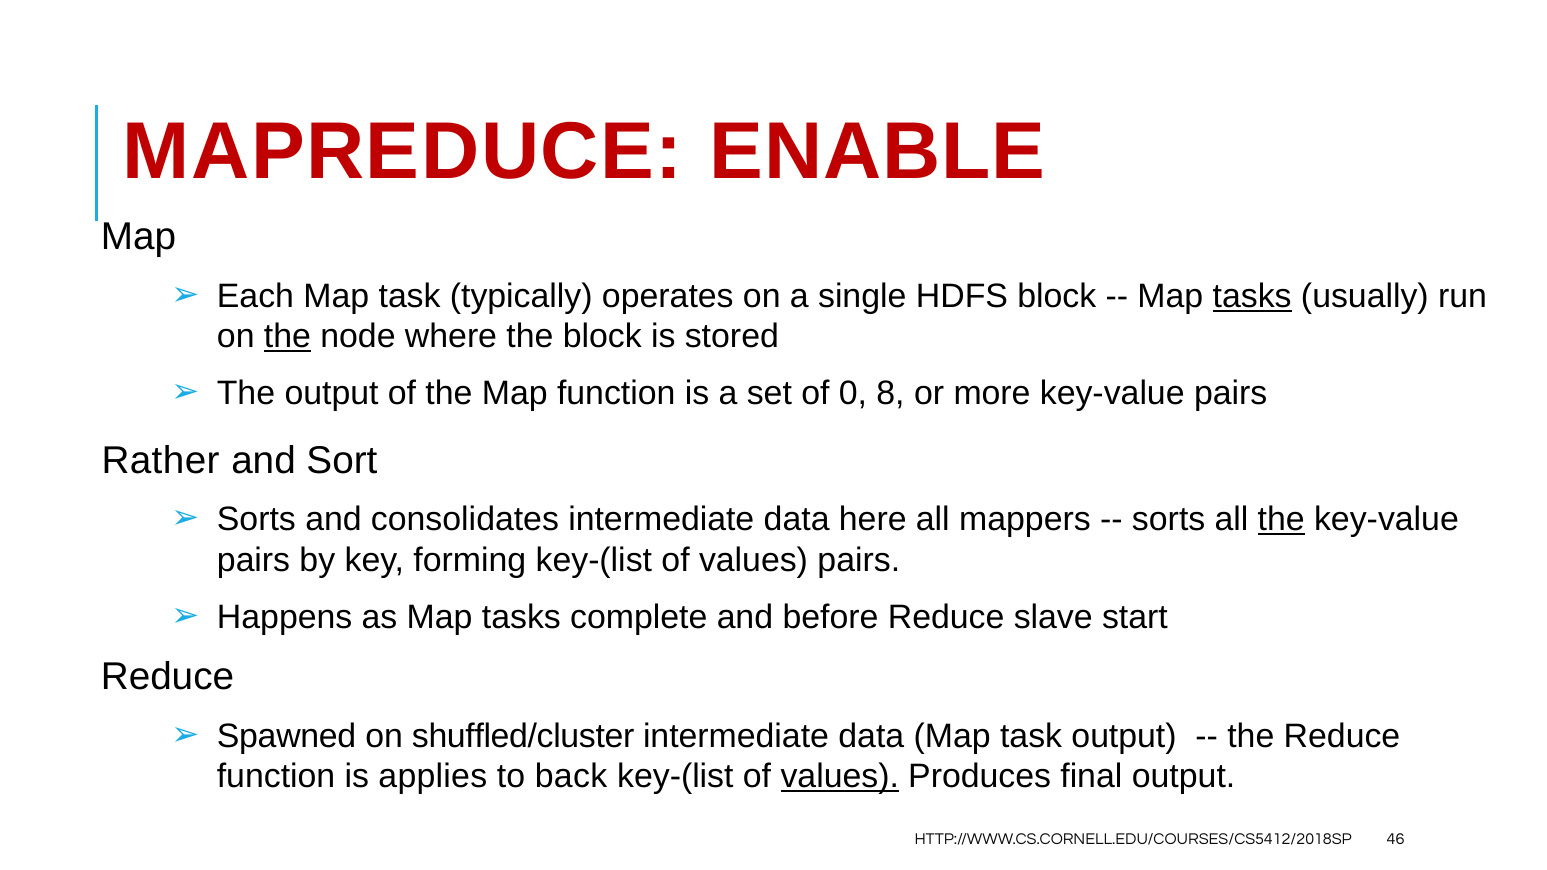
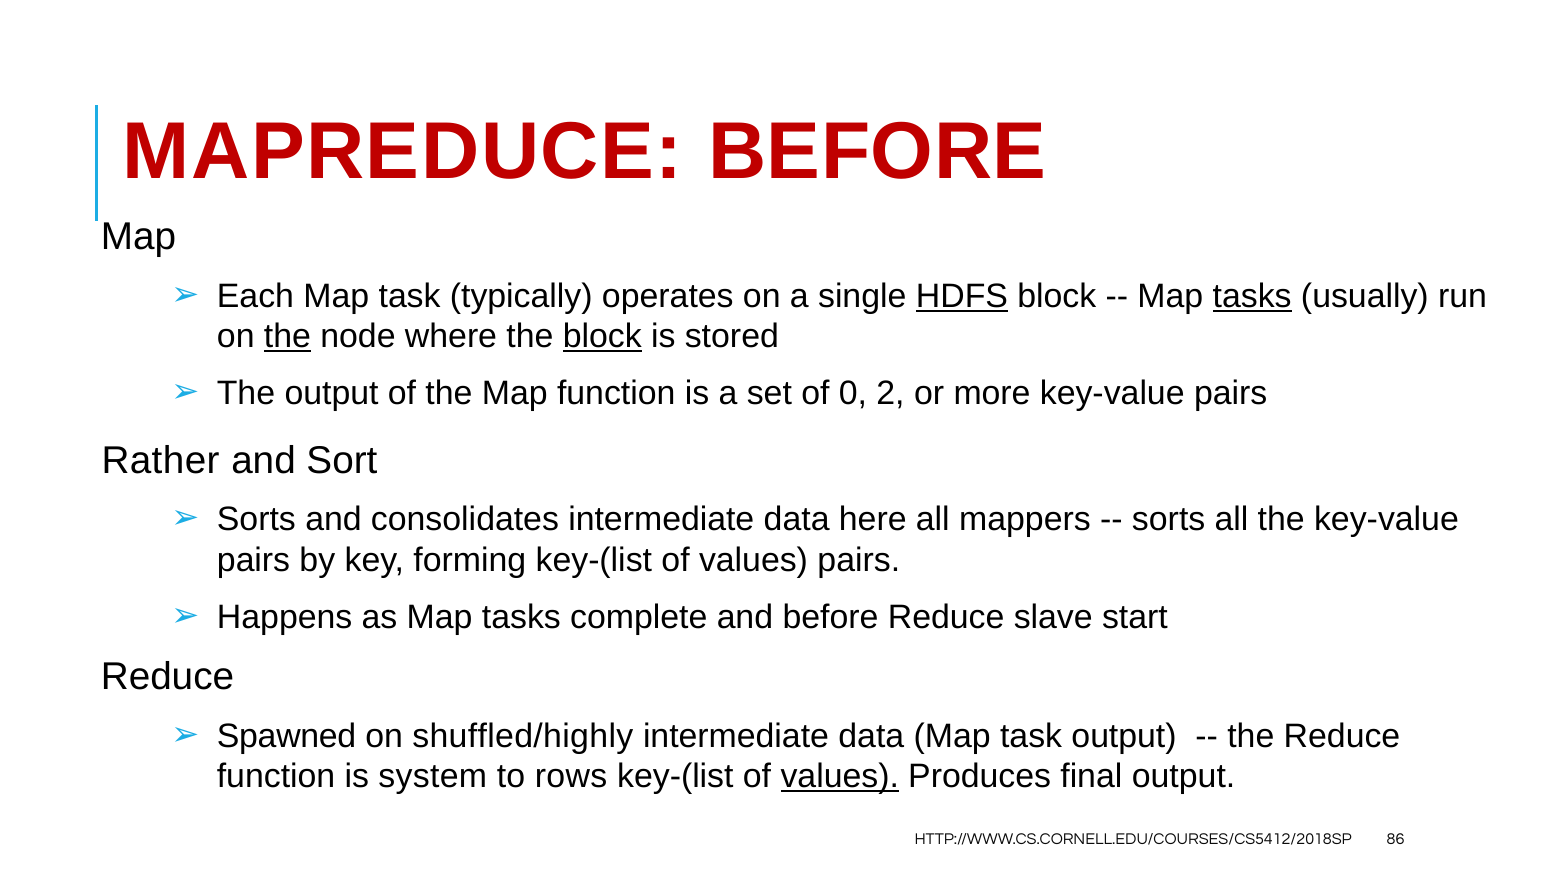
MAPREDUCE ENABLE: ENABLE -> BEFORE (877, 152)
HDFS underline: none -> present (962, 296)
block underline: none -> present (602, 337)
8: 8 -> 2 (891, 393)
the underline: present -> none (1281, 520)
shuffled/cluster: shuffled/cluster -> shuffled/highly (523, 736)
applies: applies -> system (433, 777)
back: back -> rows (571, 777)
46: 46 -> 86 (1396, 840)
